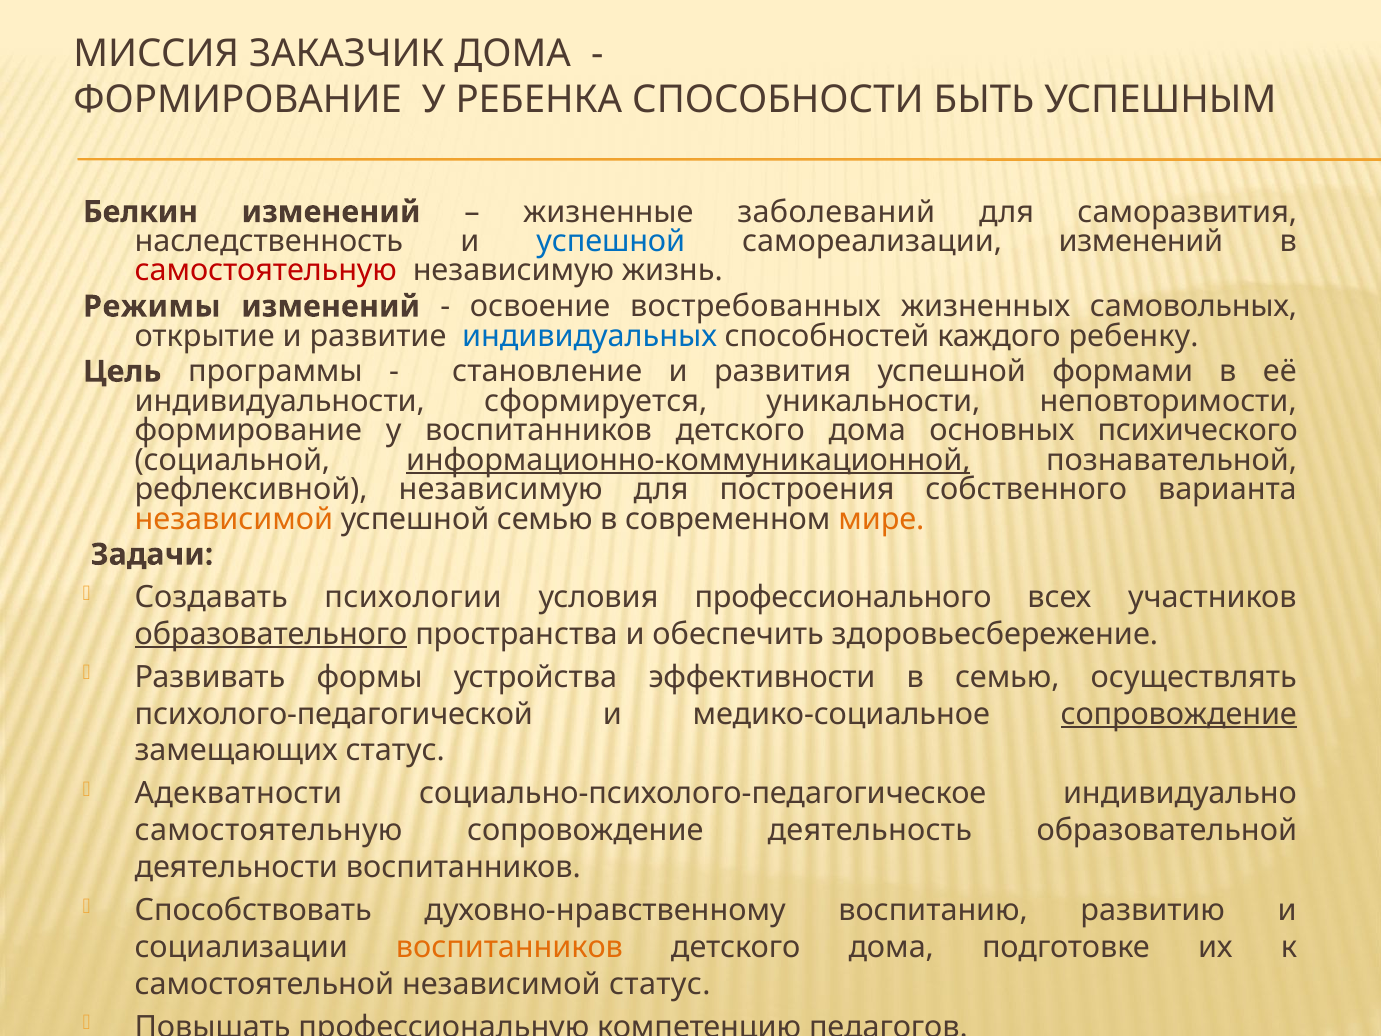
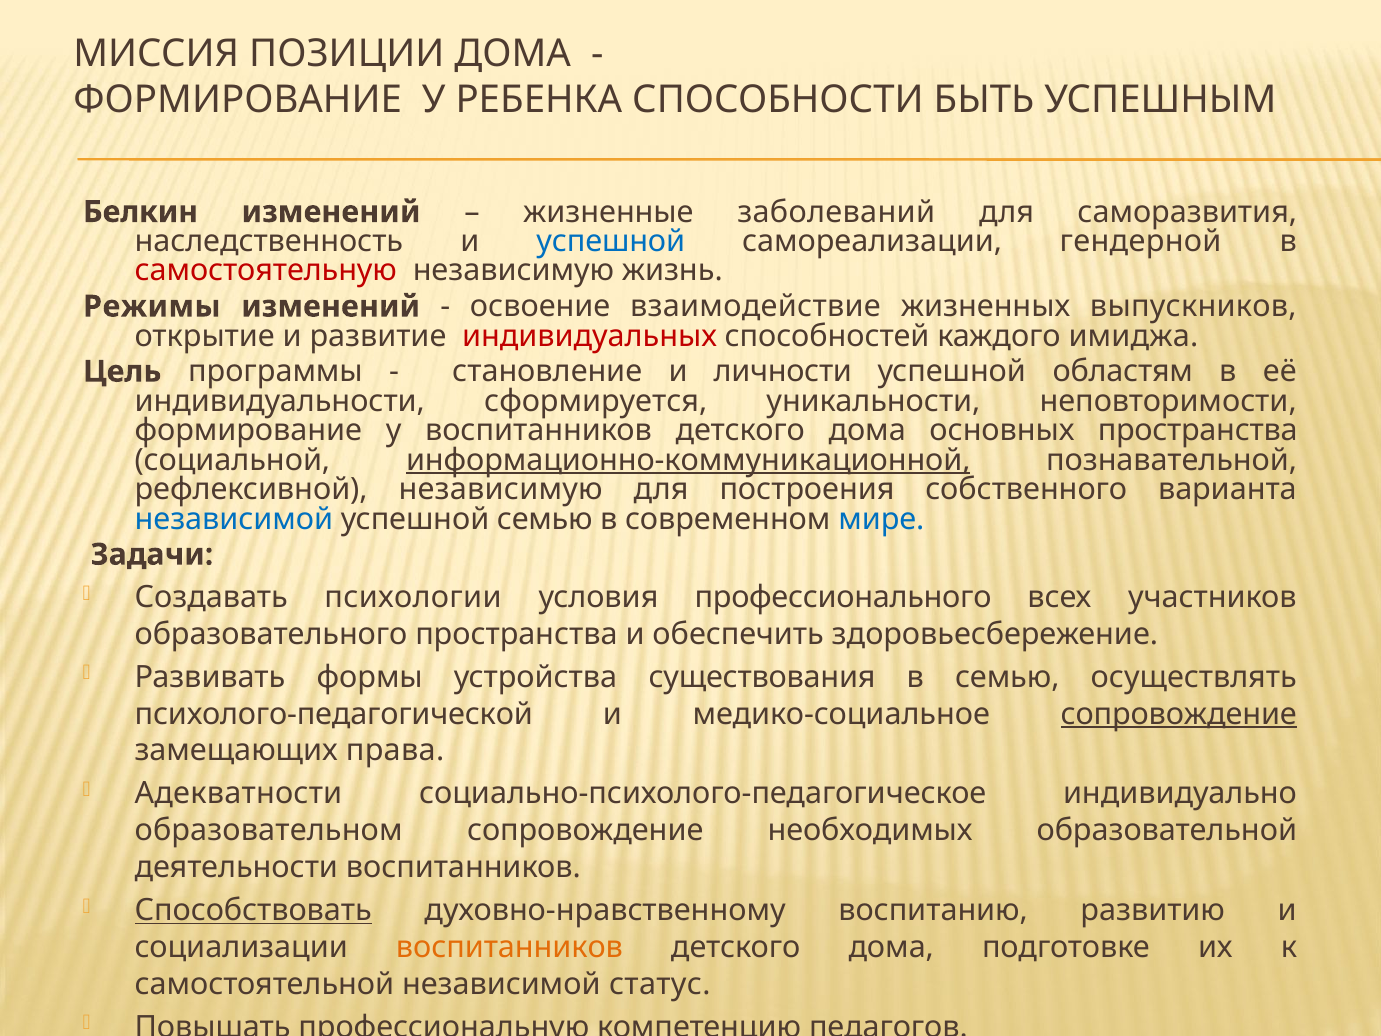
ЗАКАЗЧИК: ЗАКАЗЧИК -> ПОЗИЦИИ (347, 54)
самореализации изменений: изменений -> гендерной (1141, 241)
востребованных: востребованных -> взаимодействие (755, 306)
самовольных: самовольных -> выпускников (1193, 306)
индивидуальных colour: blue -> red (590, 336)
ребенку: ребенку -> имиджа (1133, 336)
развития: развития -> личности (783, 372)
формами: формами -> областям (1123, 372)
основных психического: психического -> пространства (1198, 430)
независимой colour: orange -> blue (234, 519)
мире colour: orange -> blue (881, 519)
образовательного underline: present -> none (271, 634)
эффективности: эффективности -> существования (762, 677)
замещающих статус: статус -> права (395, 751)
самостоятельную: самостоятельную -> образовательном (269, 830)
деятельность: деятельность -> необходимых (870, 830)
Способствовать underline: none -> present (253, 910)
